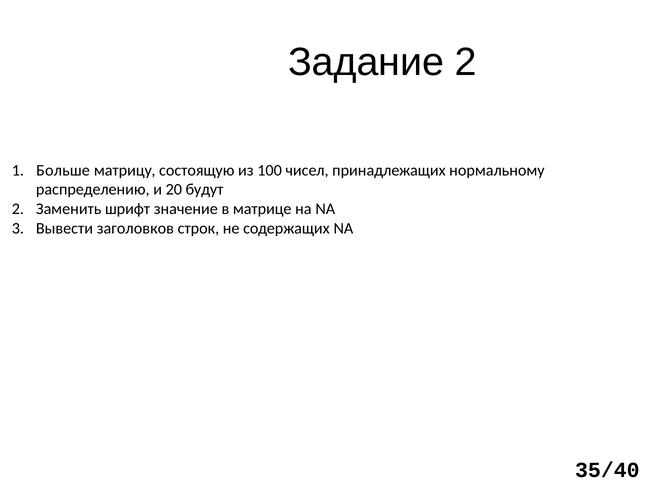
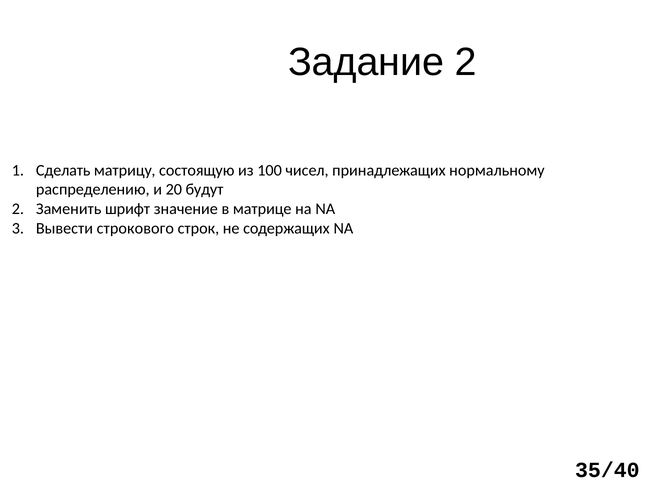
Больше: Больше -> Сделать (63, 170)
заголовков: заголовков -> строкового (135, 228)
